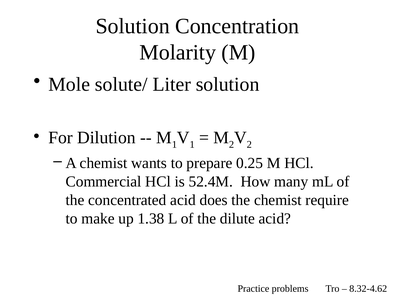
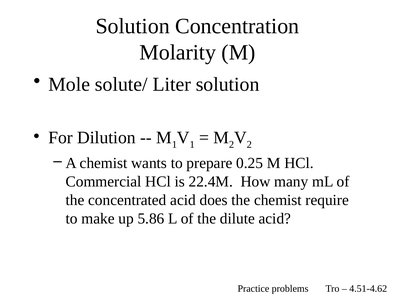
52.4M: 52.4M -> 22.4M (211, 182)
1.38: 1.38 -> 5.86 (151, 219)
8.32-4.62: 8.32-4.62 -> 4.51-4.62 (368, 289)
